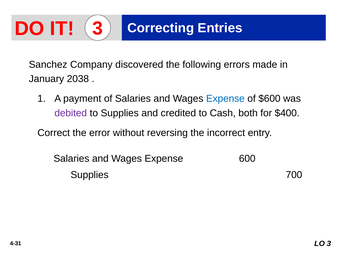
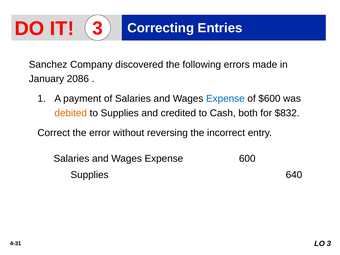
2038: 2038 -> 2086 (78, 79)
debited colour: purple -> orange (71, 113)
$400: $400 -> $832 (287, 113)
700: 700 -> 640 (294, 175)
